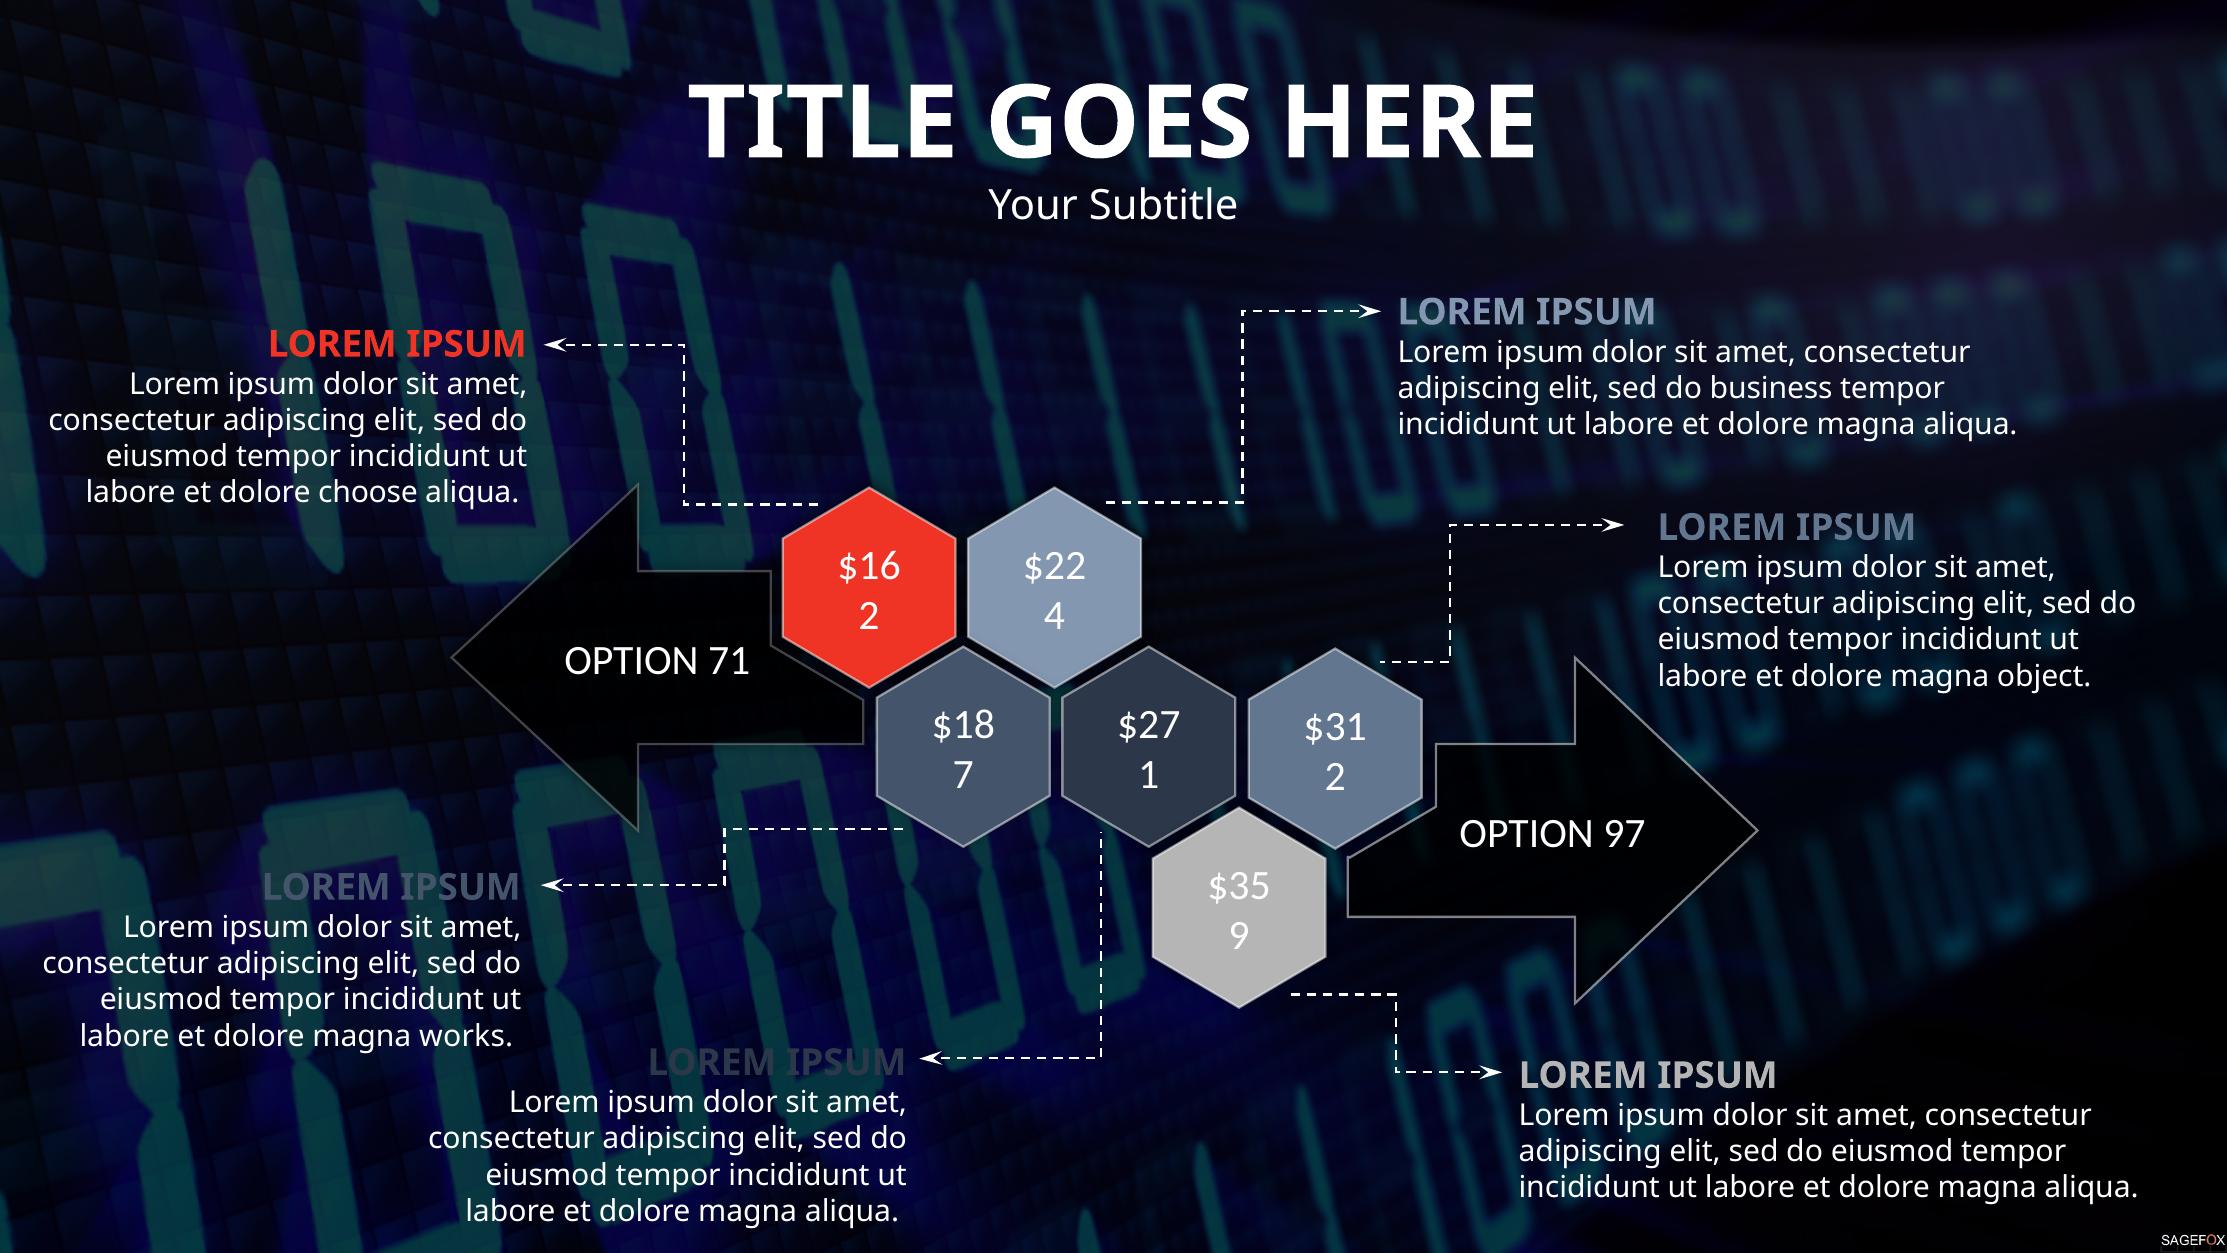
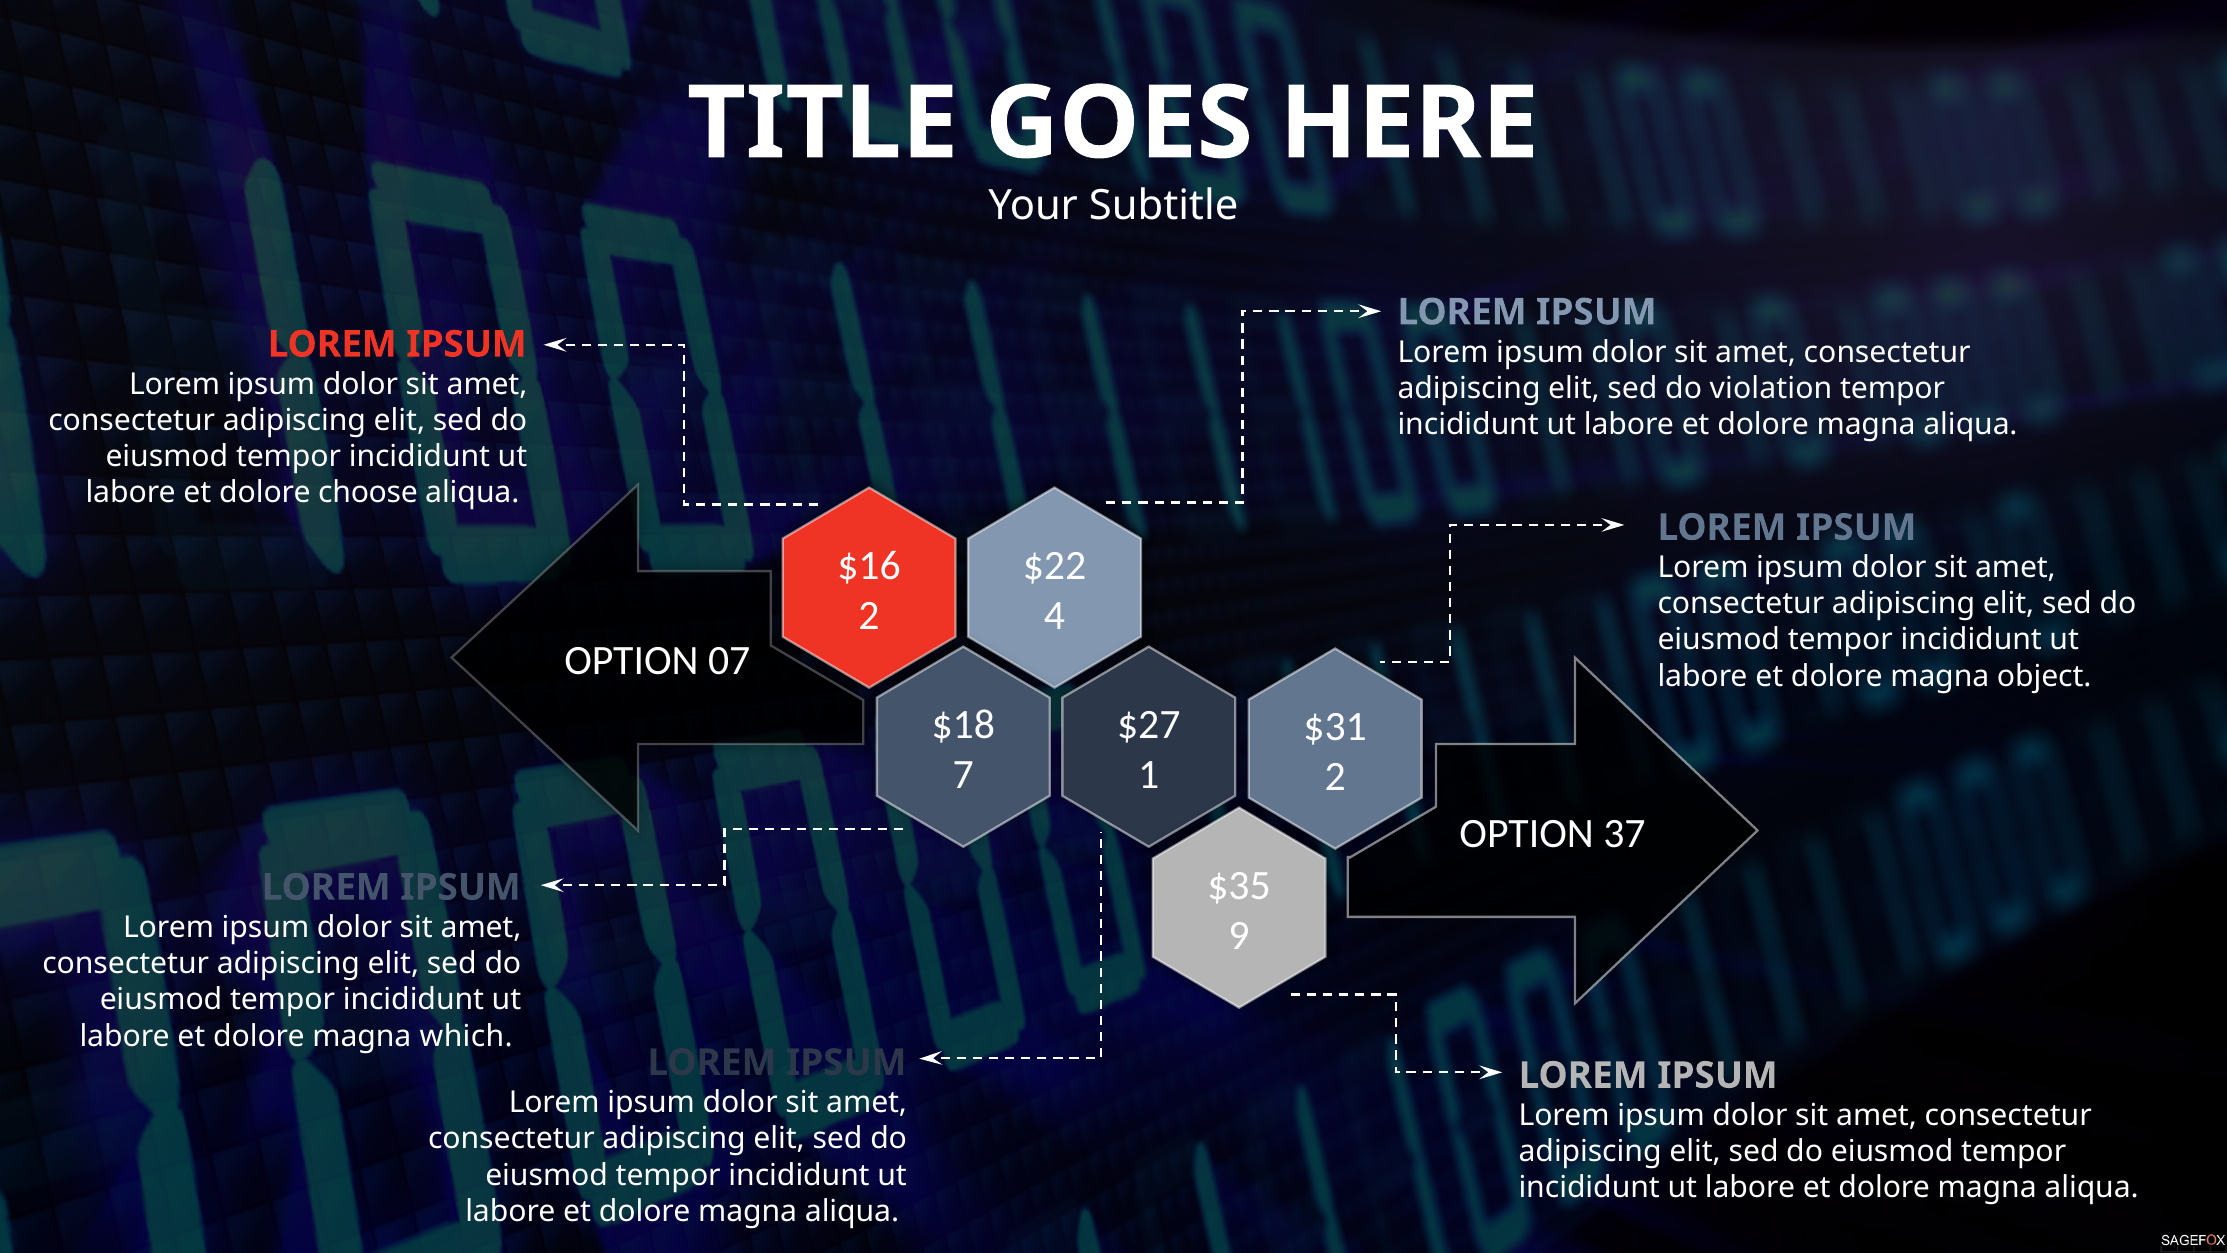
business: business -> violation (1771, 388)
71: 71 -> 07 (729, 660)
97: 97 -> 37 (1624, 833)
works: works -> which (466, 1036)
